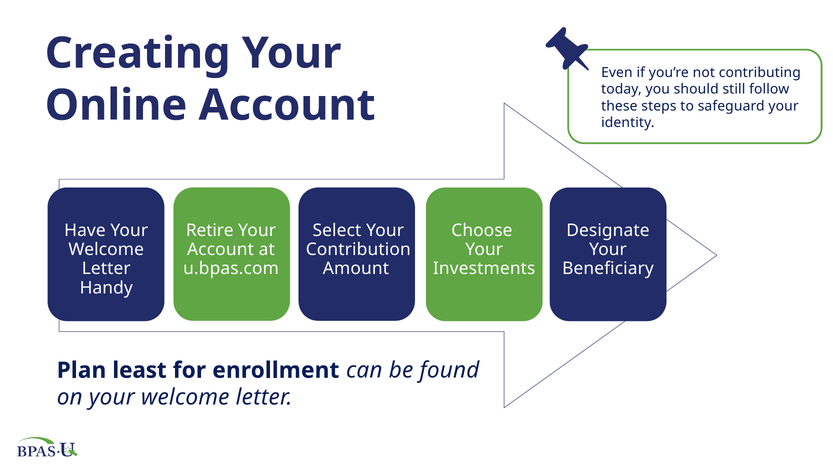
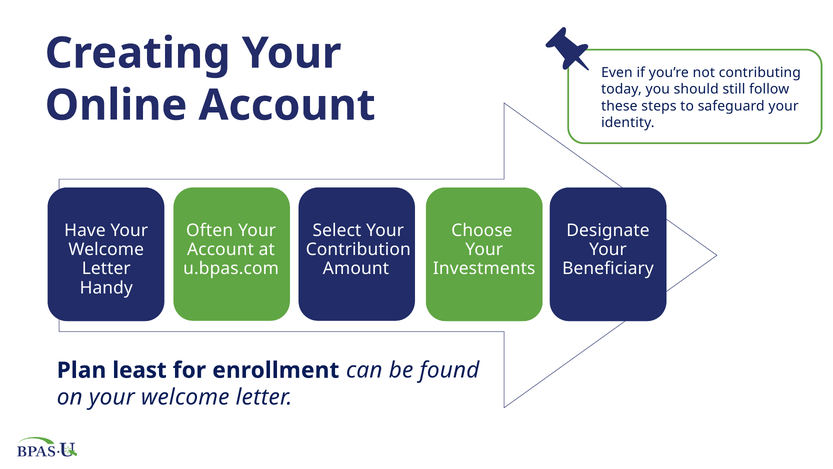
Retire: Retire -> Often (210, 230)
